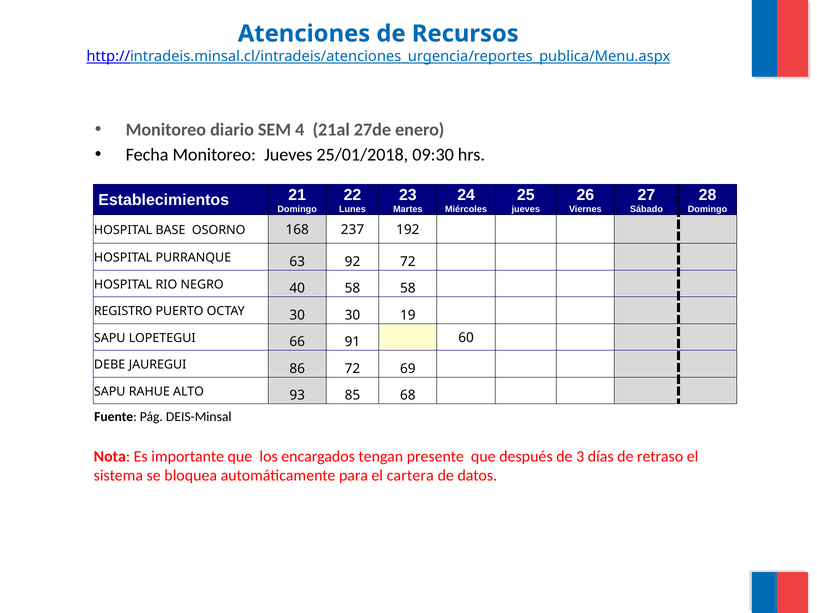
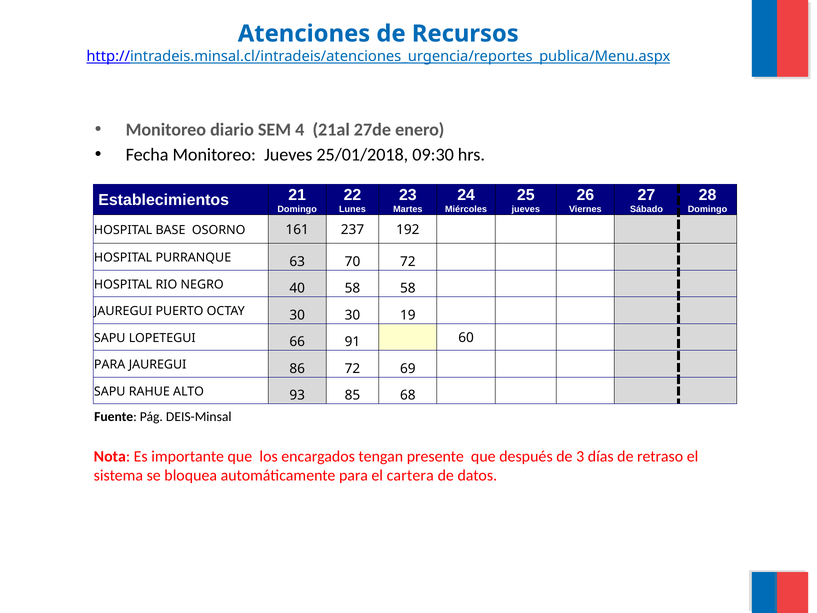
168: 168 -> 161 (297, 230)
92: 92 -> 70 (353, 262)
REGISTRO: REGISTRO -> JAUREGUI (123, 311)
DEBE: DEBE -> PARA (110, 365)
